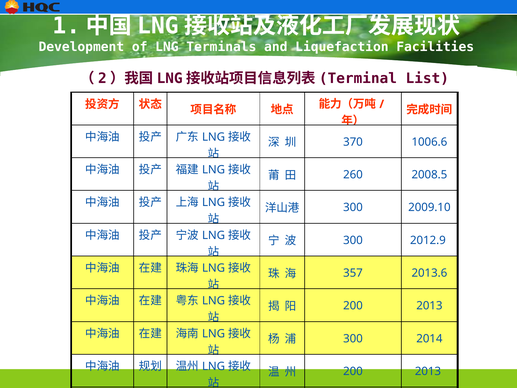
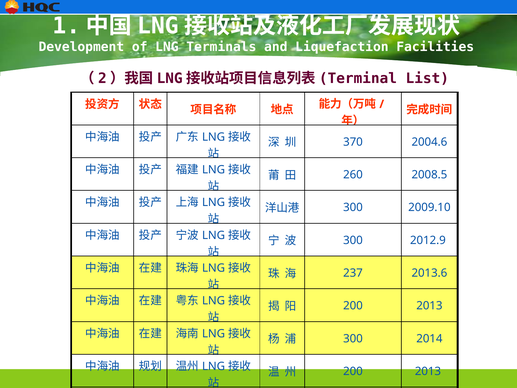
1006.6: 1006.6 -> 2004.6 (429, 142)
357: 357 -> 237 (353, 273)
